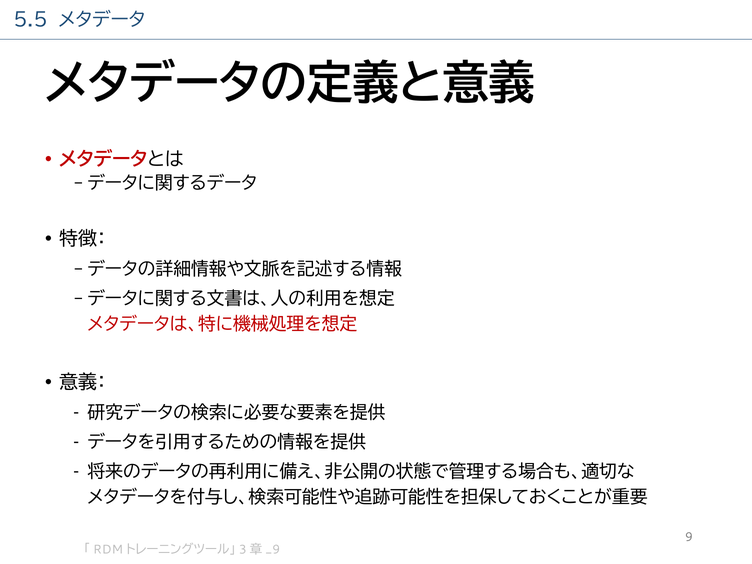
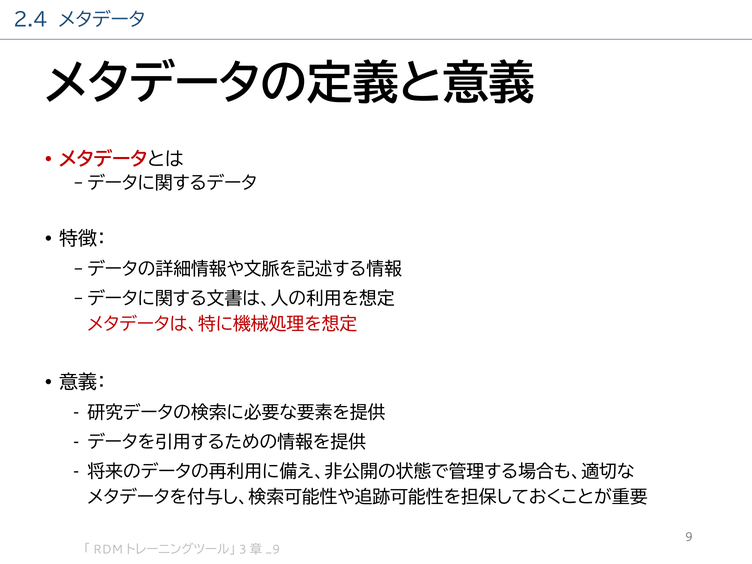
5.5: 5.5 -> 2.4 (31, 20)
